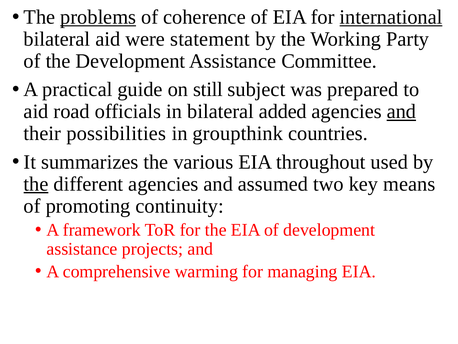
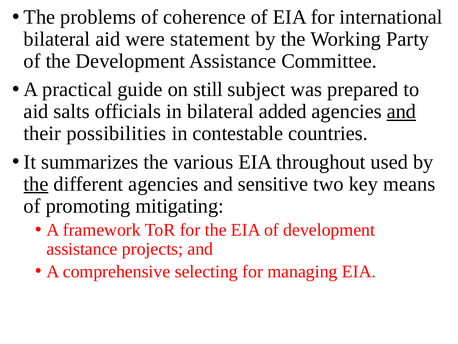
problems underline: present -> none (98, 17)
international underline: present -> none (391, 17)
road: road -> salts (72, 111)
groupthink: groupthink -> contestable (238, 133)
assumed: assumed -> sensitive (273, 184)
continuity: continuity -> mitigating (180, 206)
warming: warming -> selecting (206, 271)
